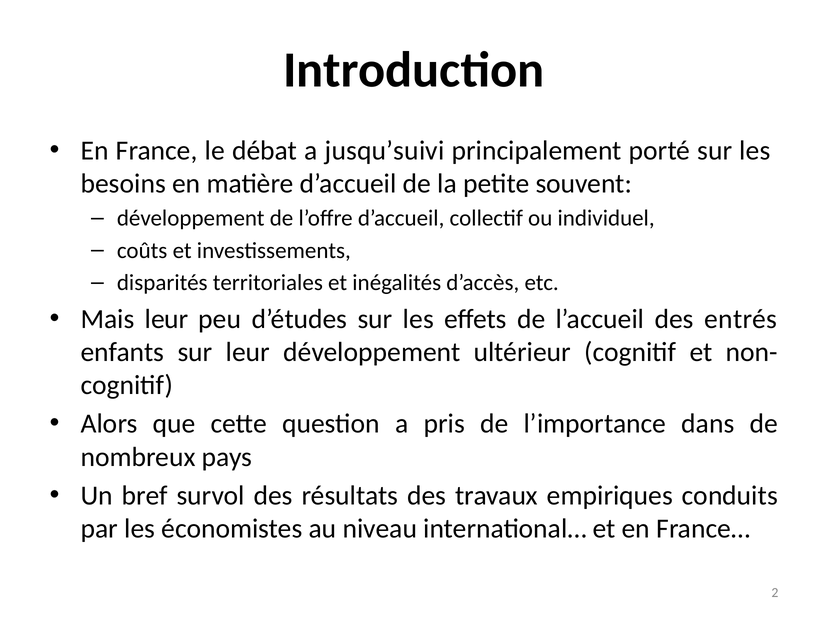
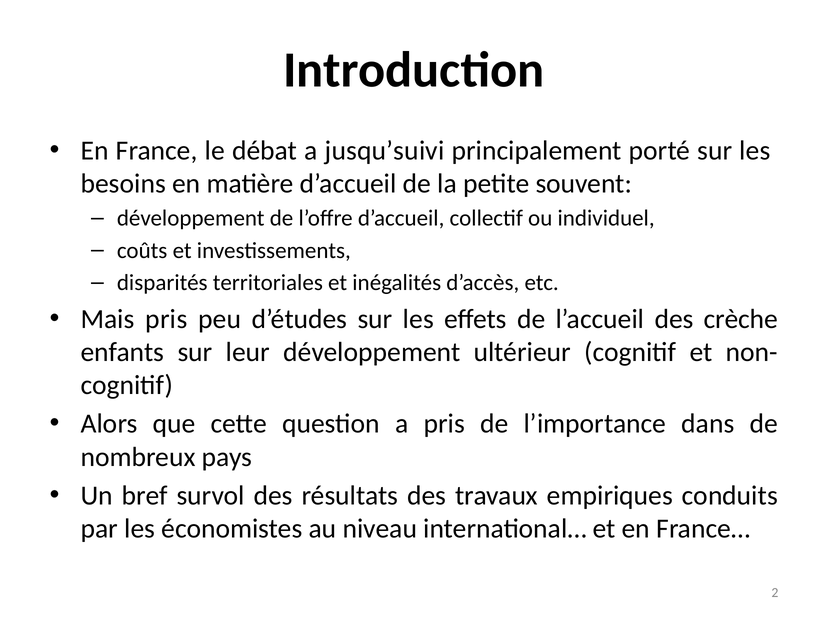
Mais leur: leur -> pris (166, 319)
entrés: entrés -> crèche (741, 319)
